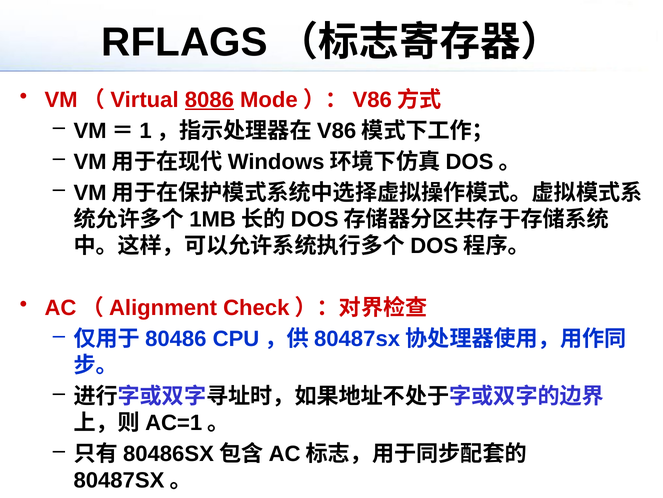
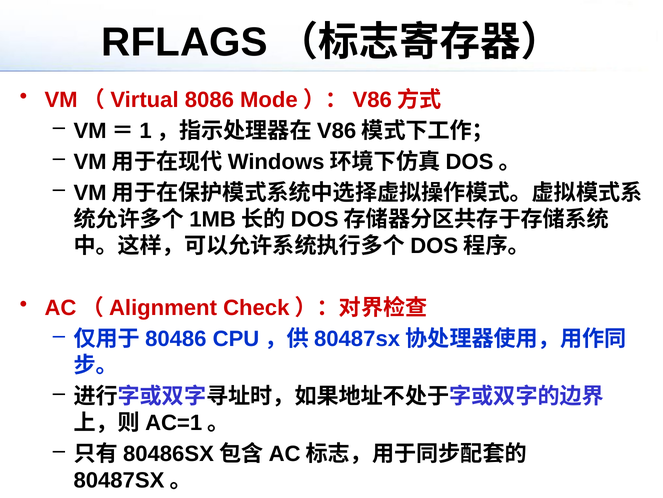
8086 underline: present -> none (209, 100)
